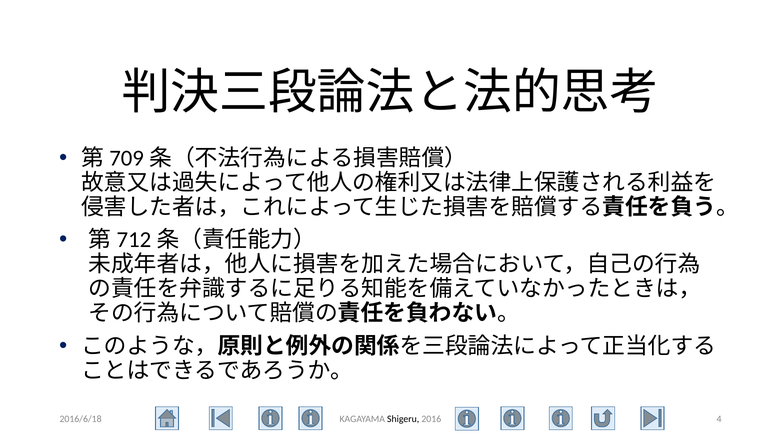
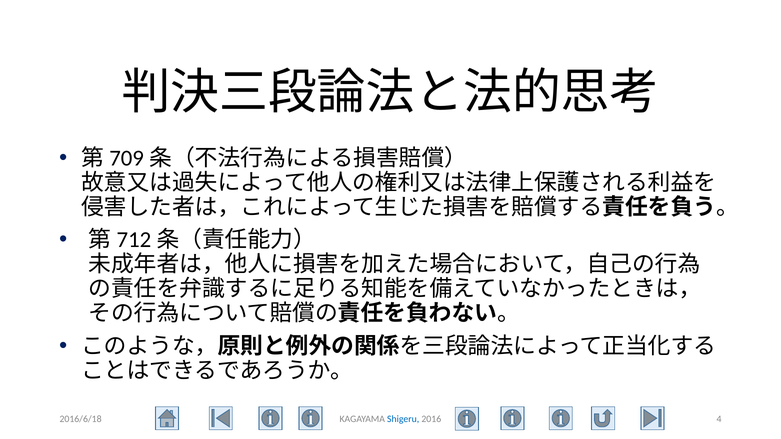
Shigeru colour: black -> blue (403, 420)
